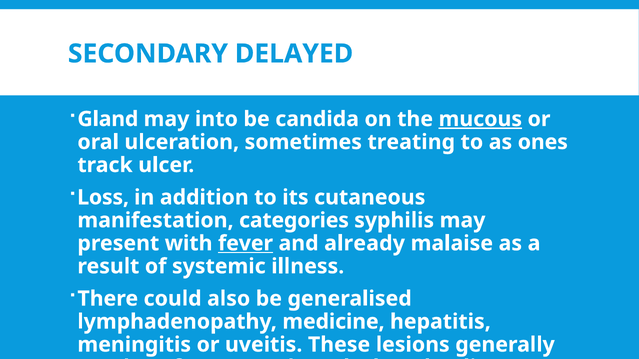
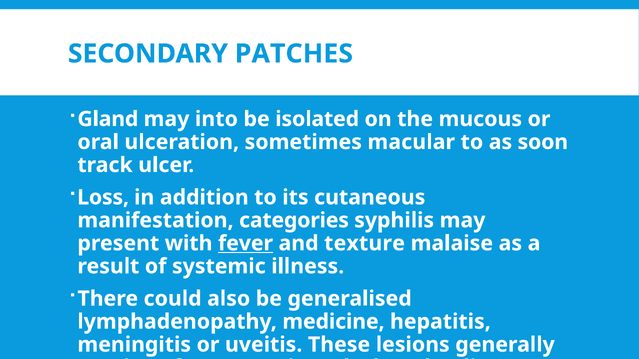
DELAYED: DELAYED -> PATCHES (294, 54)
candida: candida -> isolated (317, 119)
mucous underline: present -> none (480, 119)
treating: treating -> macular (411, 142)
ones: ones -> soon (543, 142)
already: already -> texture (365, 244)
